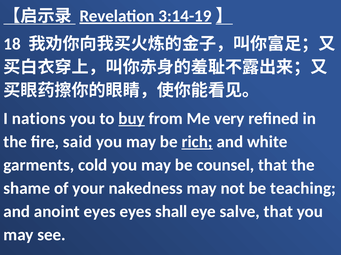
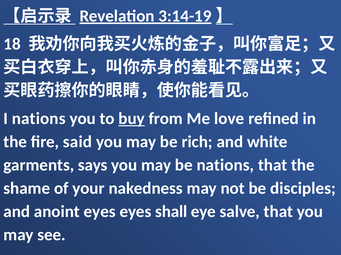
very: very -> love (229, 119)
rich underline: present -> none (197, 142)
cold: cold -> says (93, 165)
be counsel: counsel -> nations (225, 165)
teaching: teaching -> disciples (303, 189)
